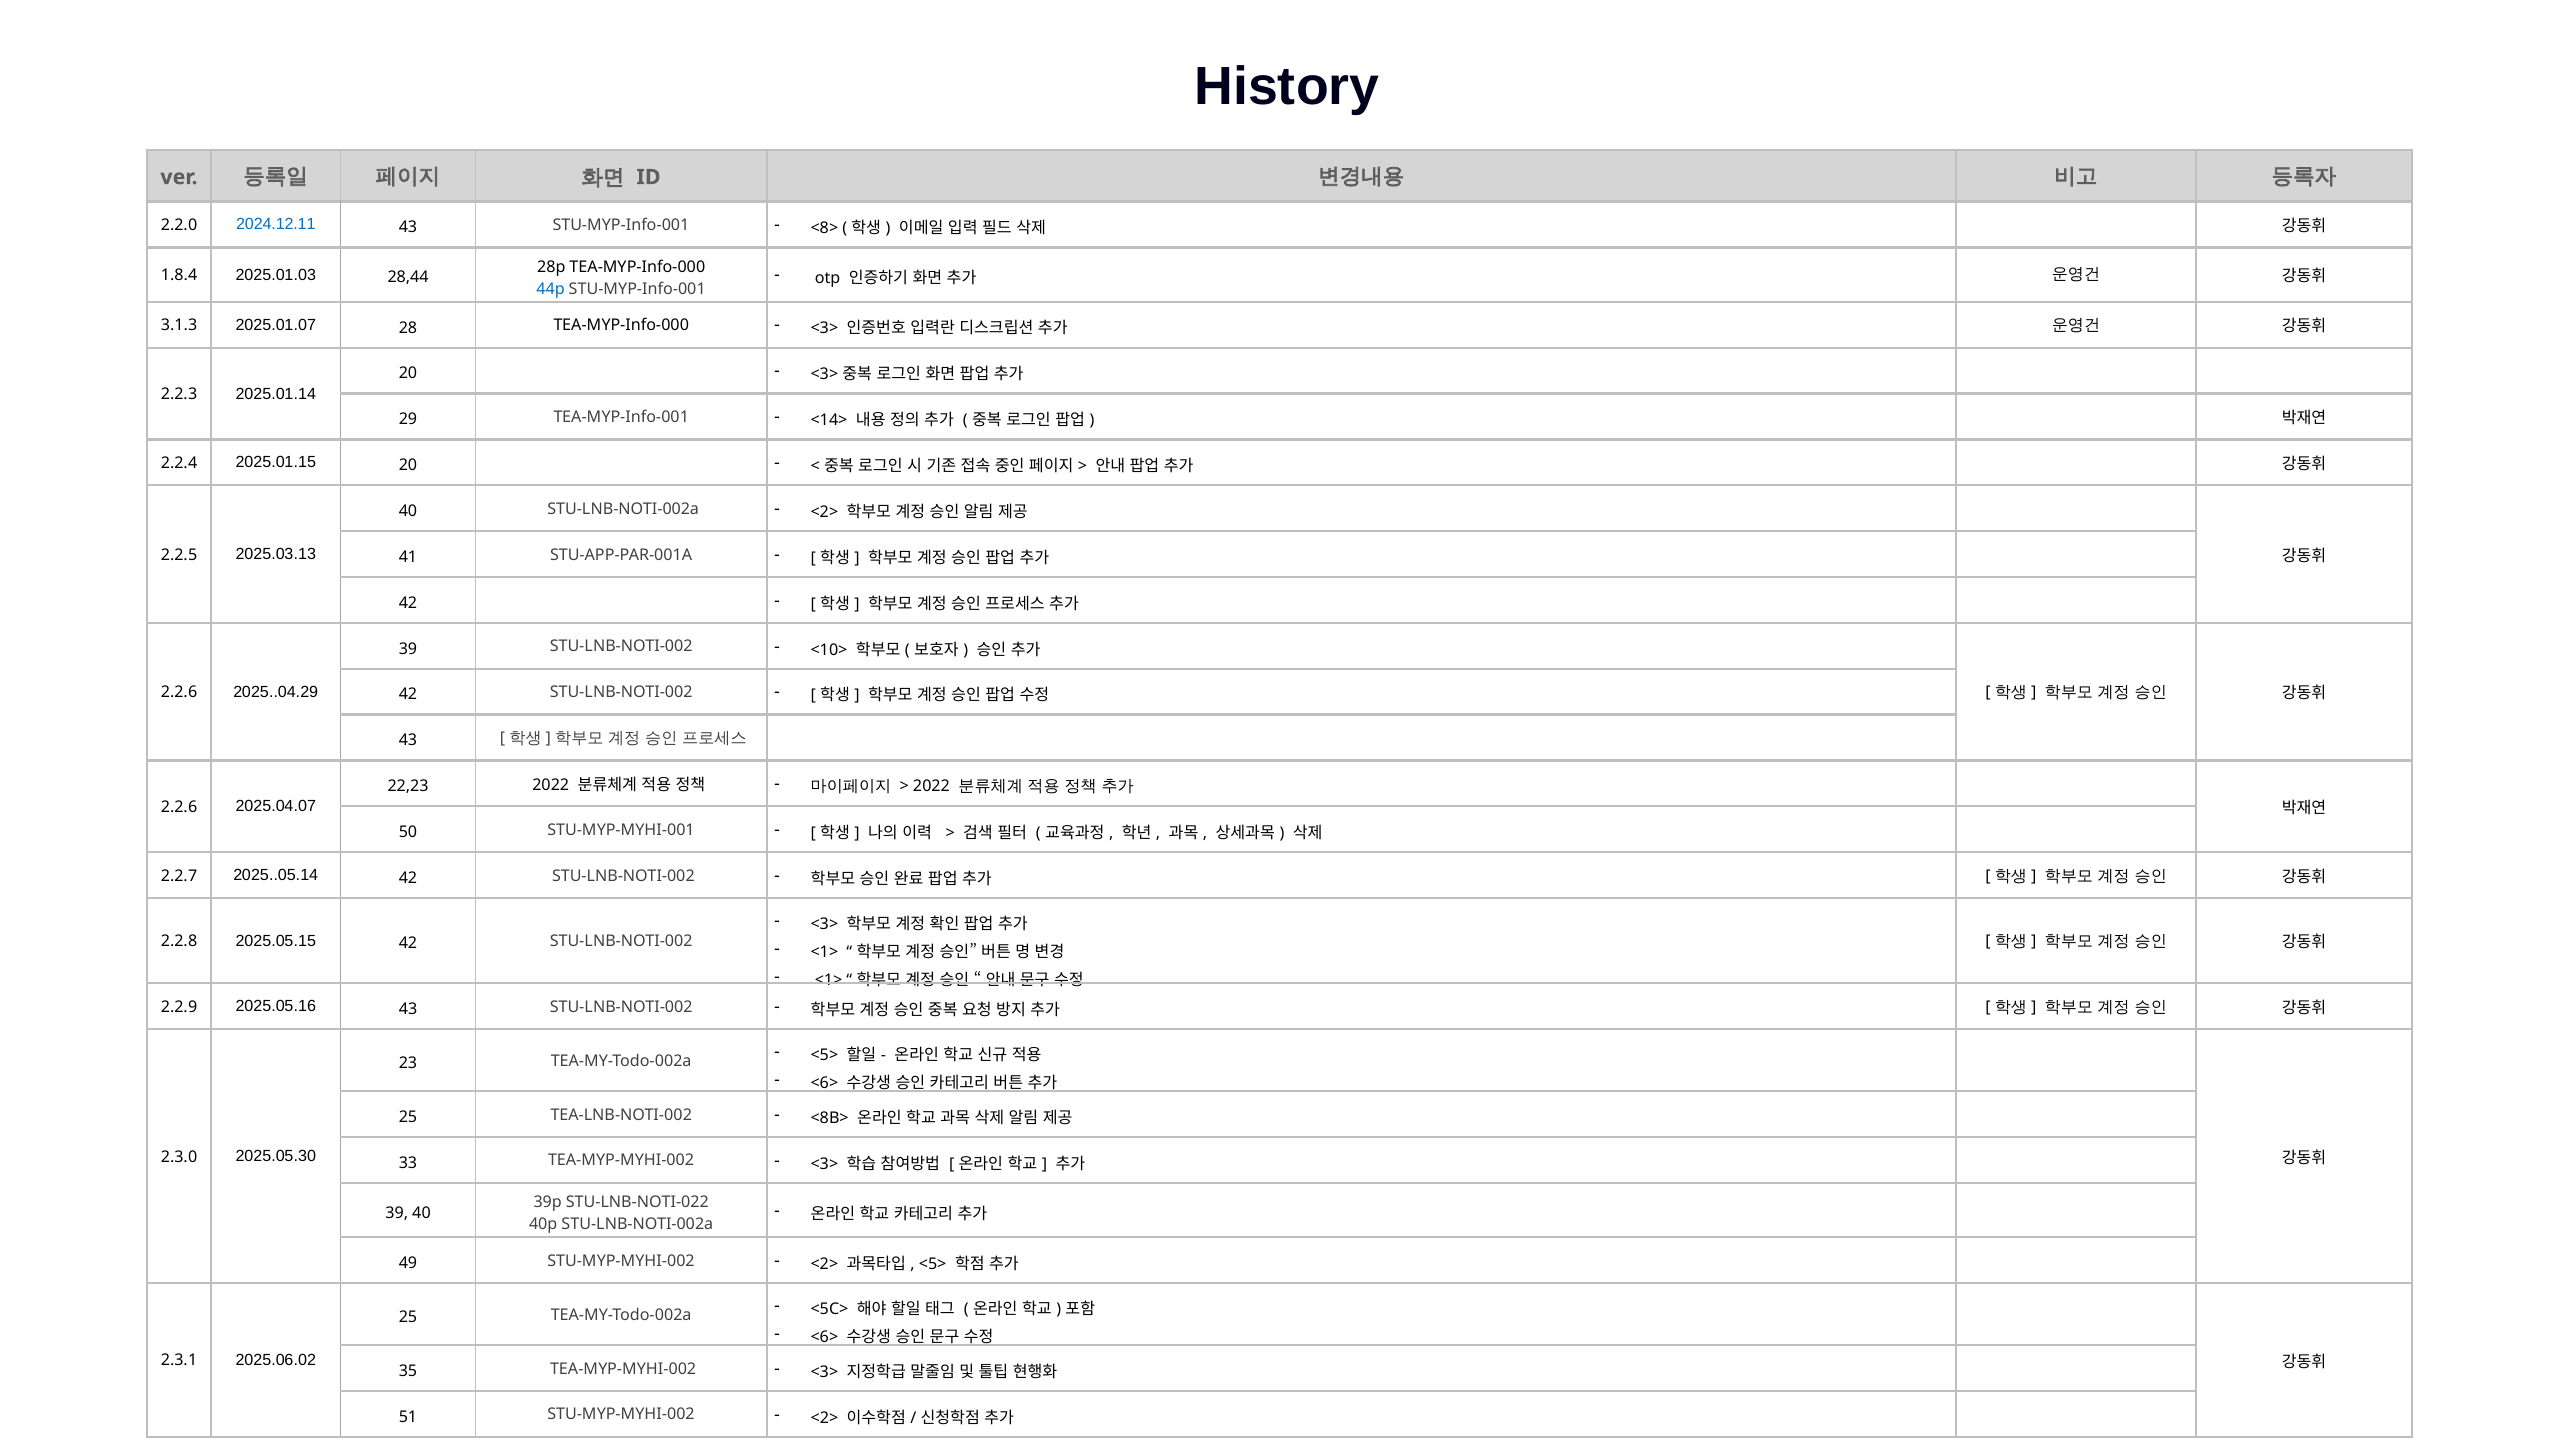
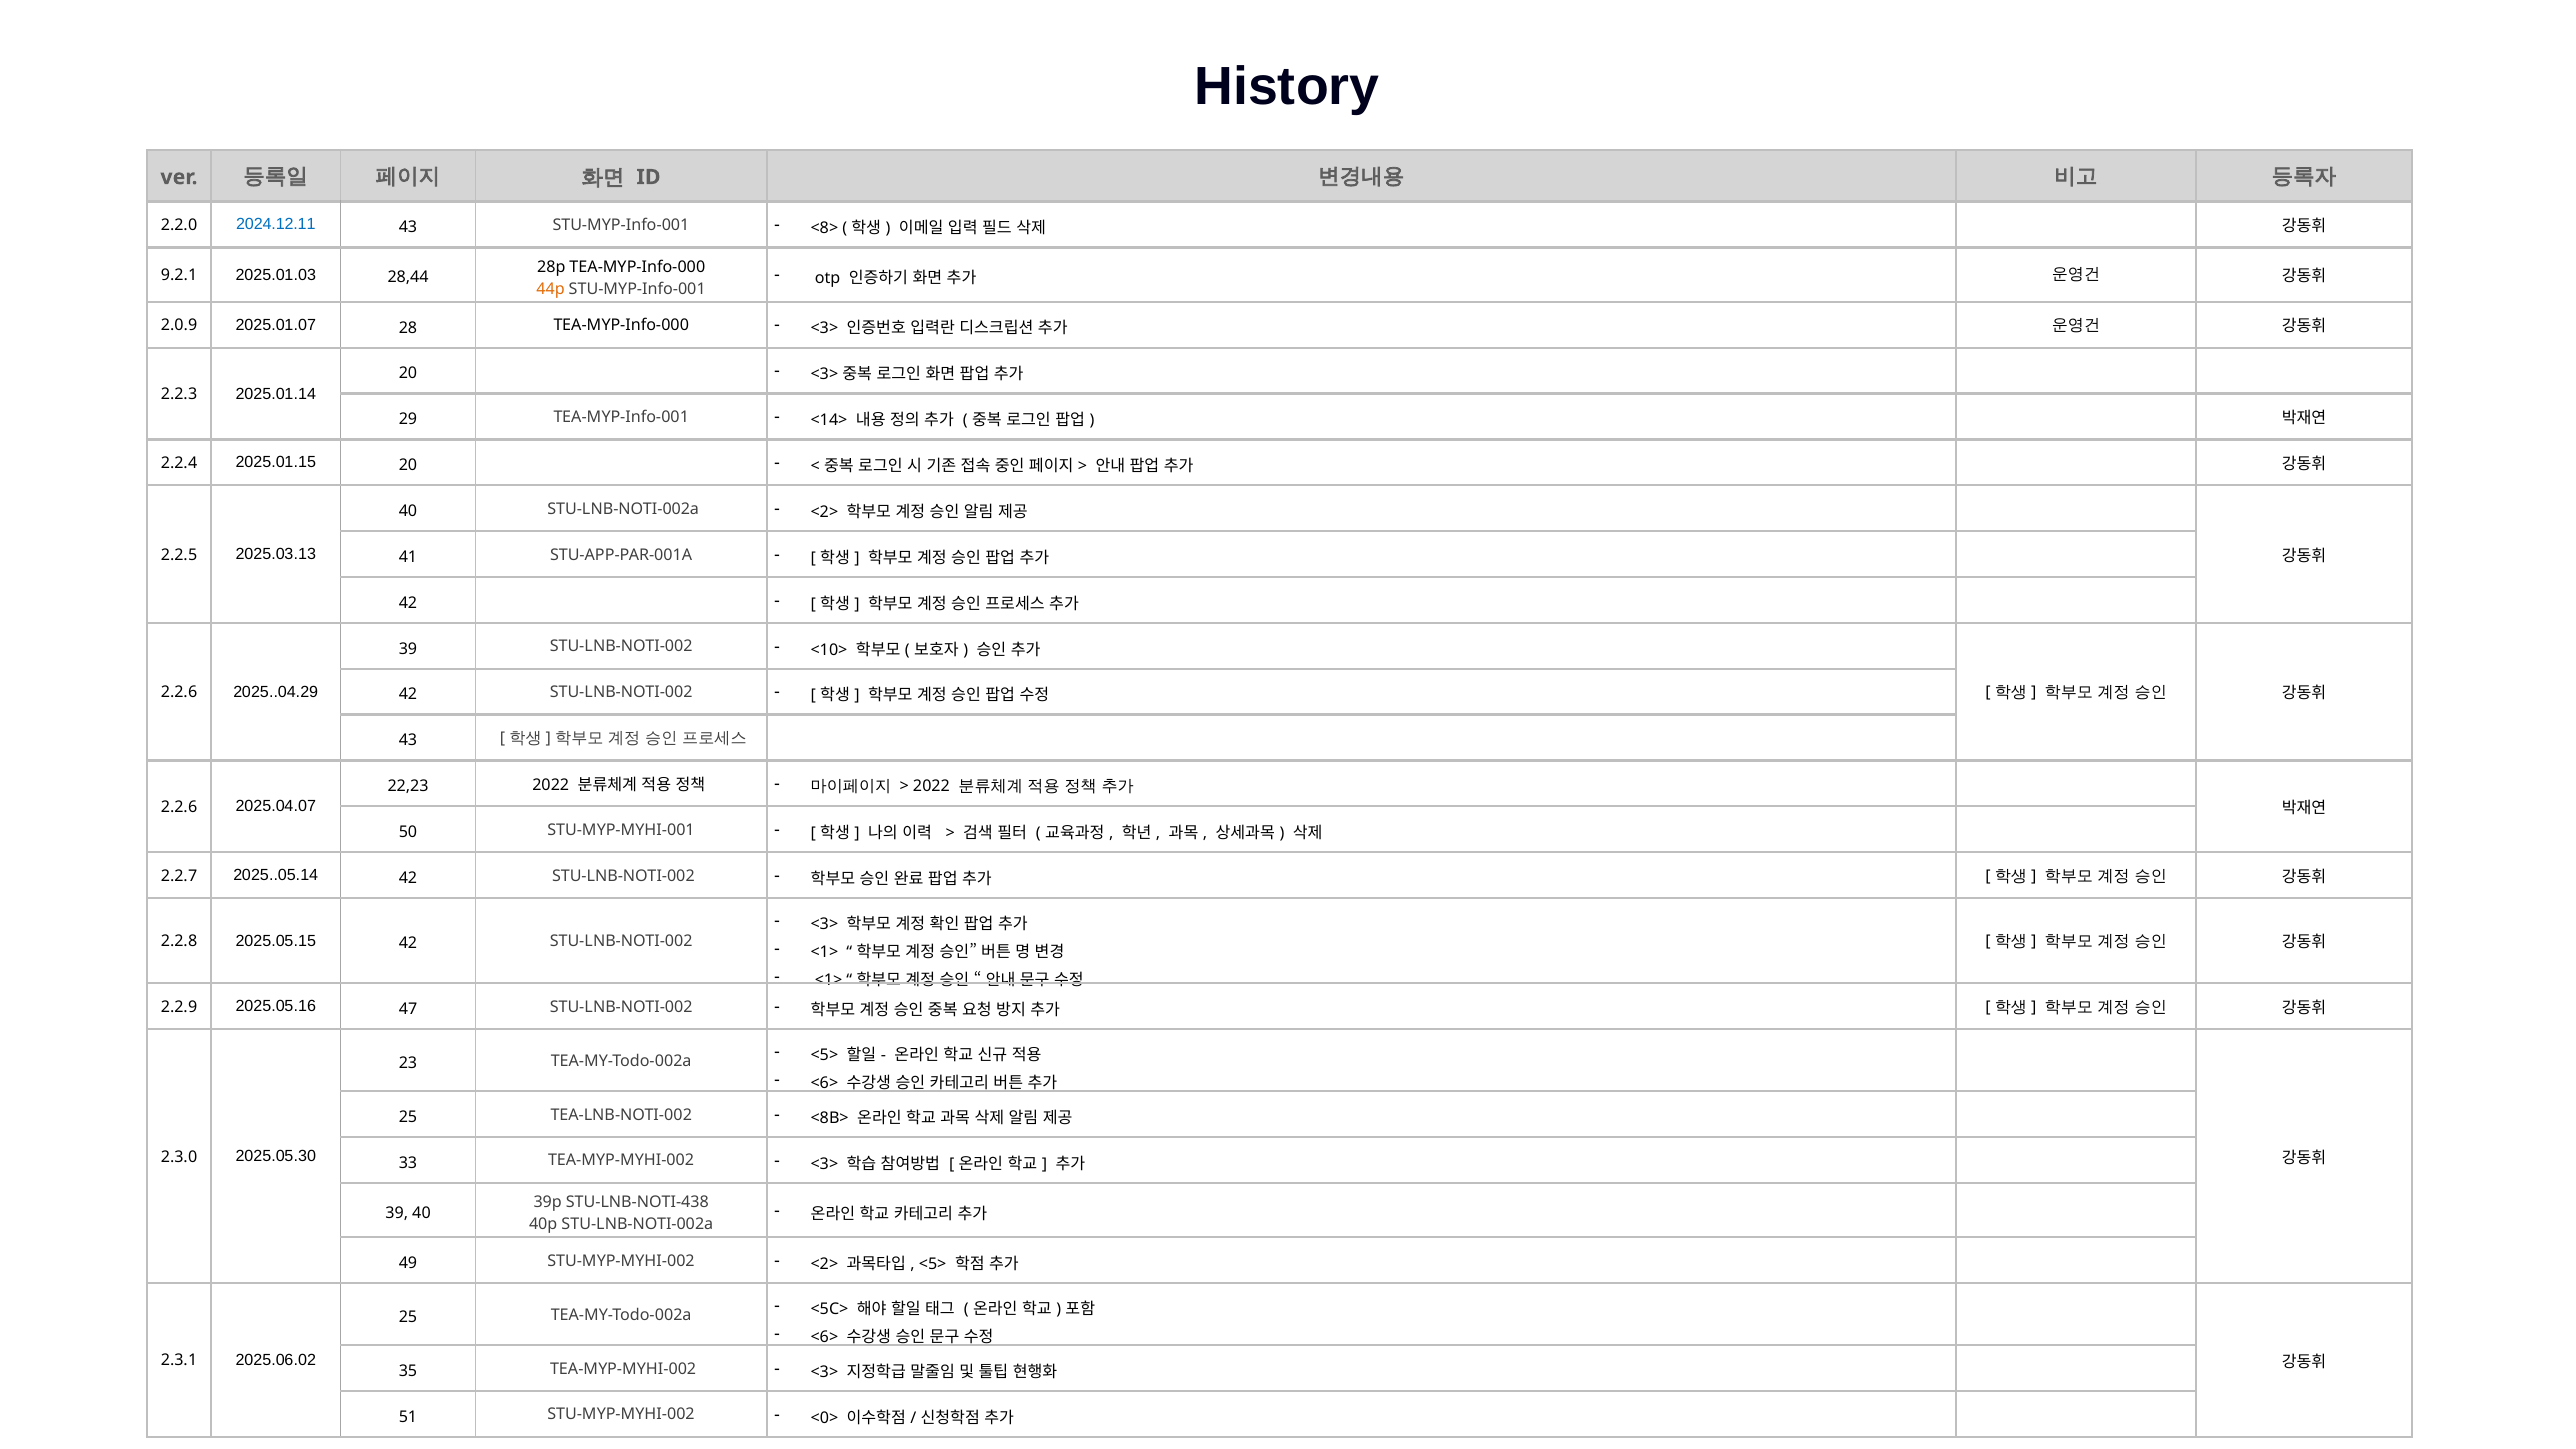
1.8.4: 1.8.4 -> 9.2.1 (179, 275)
44p colour: blue -> orange (551, 289)
3.1.3: 3.1.3 -> 2.0.9 (179, 325)
2025.05.16 43: 43 -> 47 (408, 1009)
STU-LNB-NOTI-022: STU-LNB-NOTI-022 -> STU-LNB-NOTI-438 (637, 1202)
<2>: <2> -> <0> (824, 1418)
